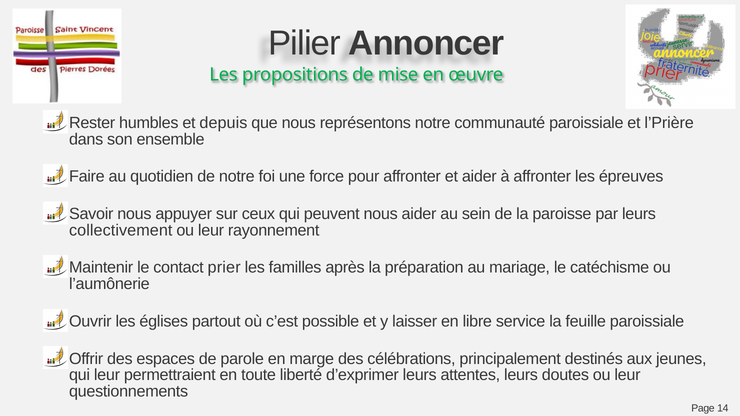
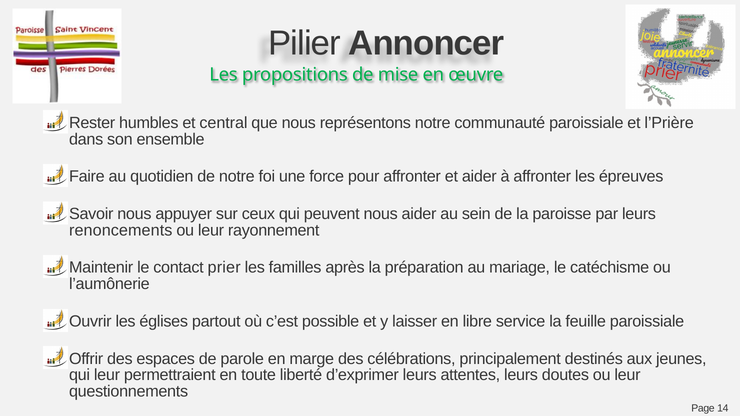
depuis: depuis -> central (223, 123)
collectivement: collectivement -> renoncements (121, 230)
